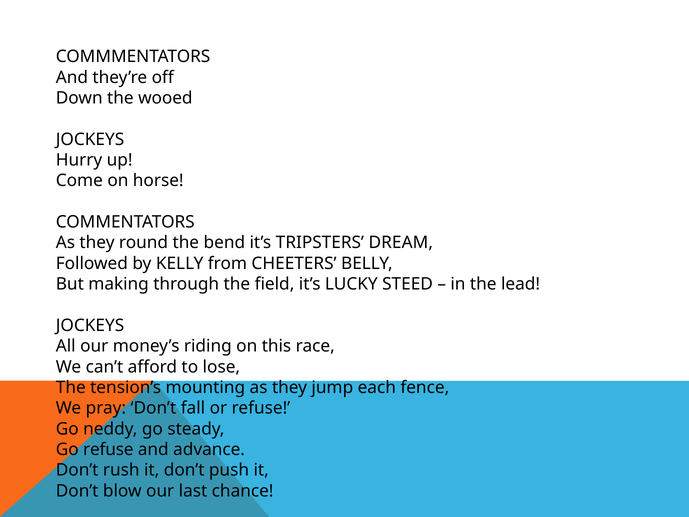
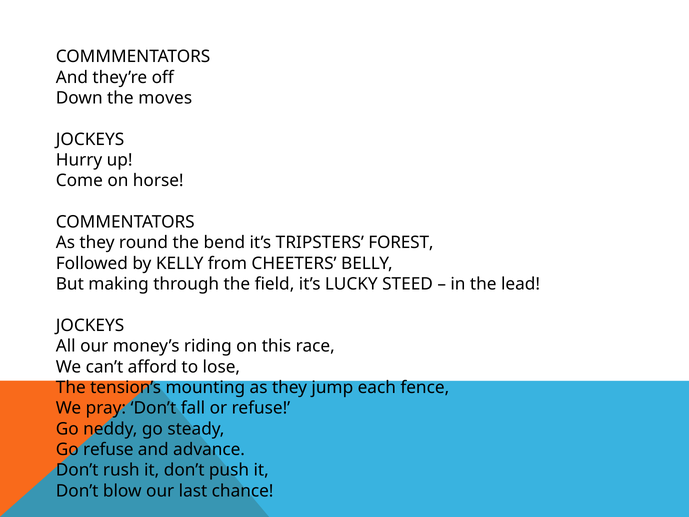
wooed: wooed -> moves (165, 98)
DREAM: DREAM -> FOREST (401, 243)
